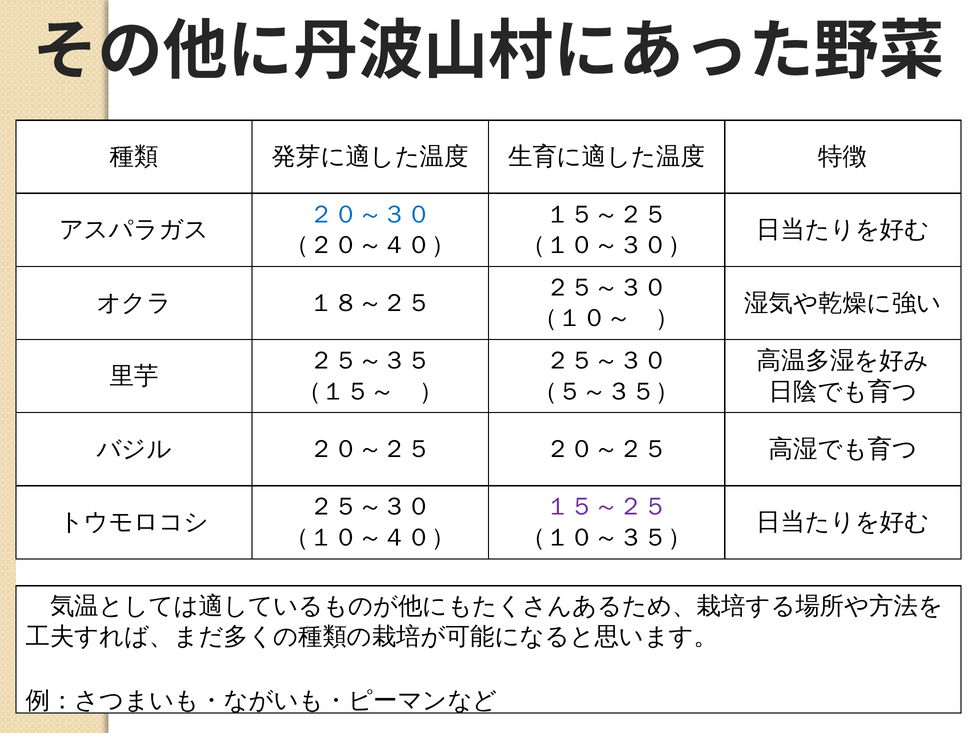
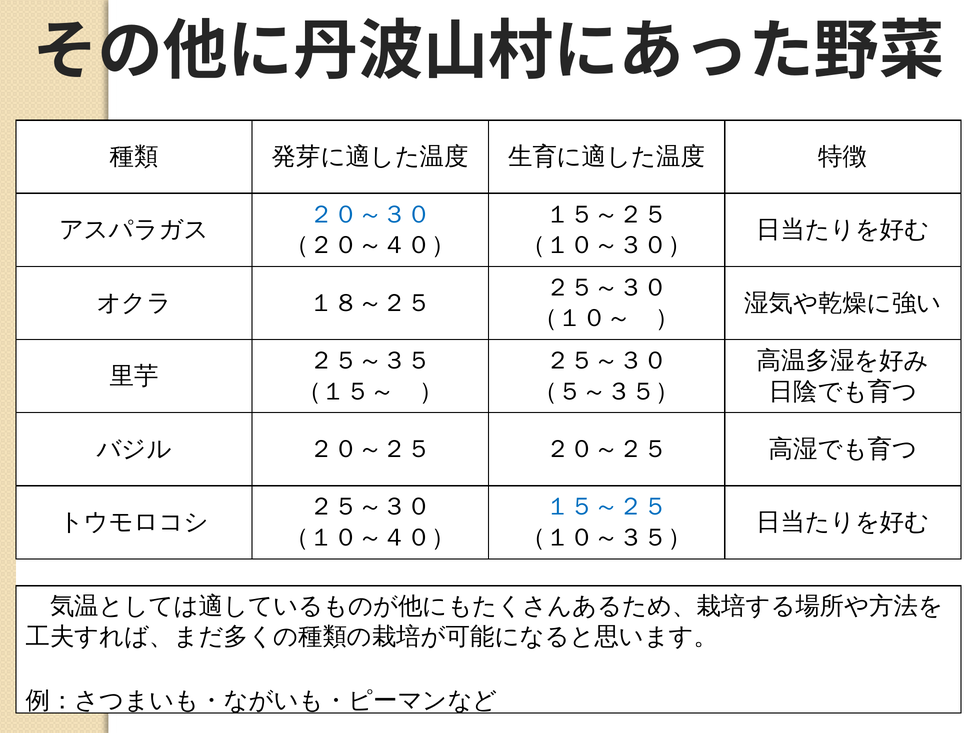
１５～２５ colour: purple -> blue (607, 507)
